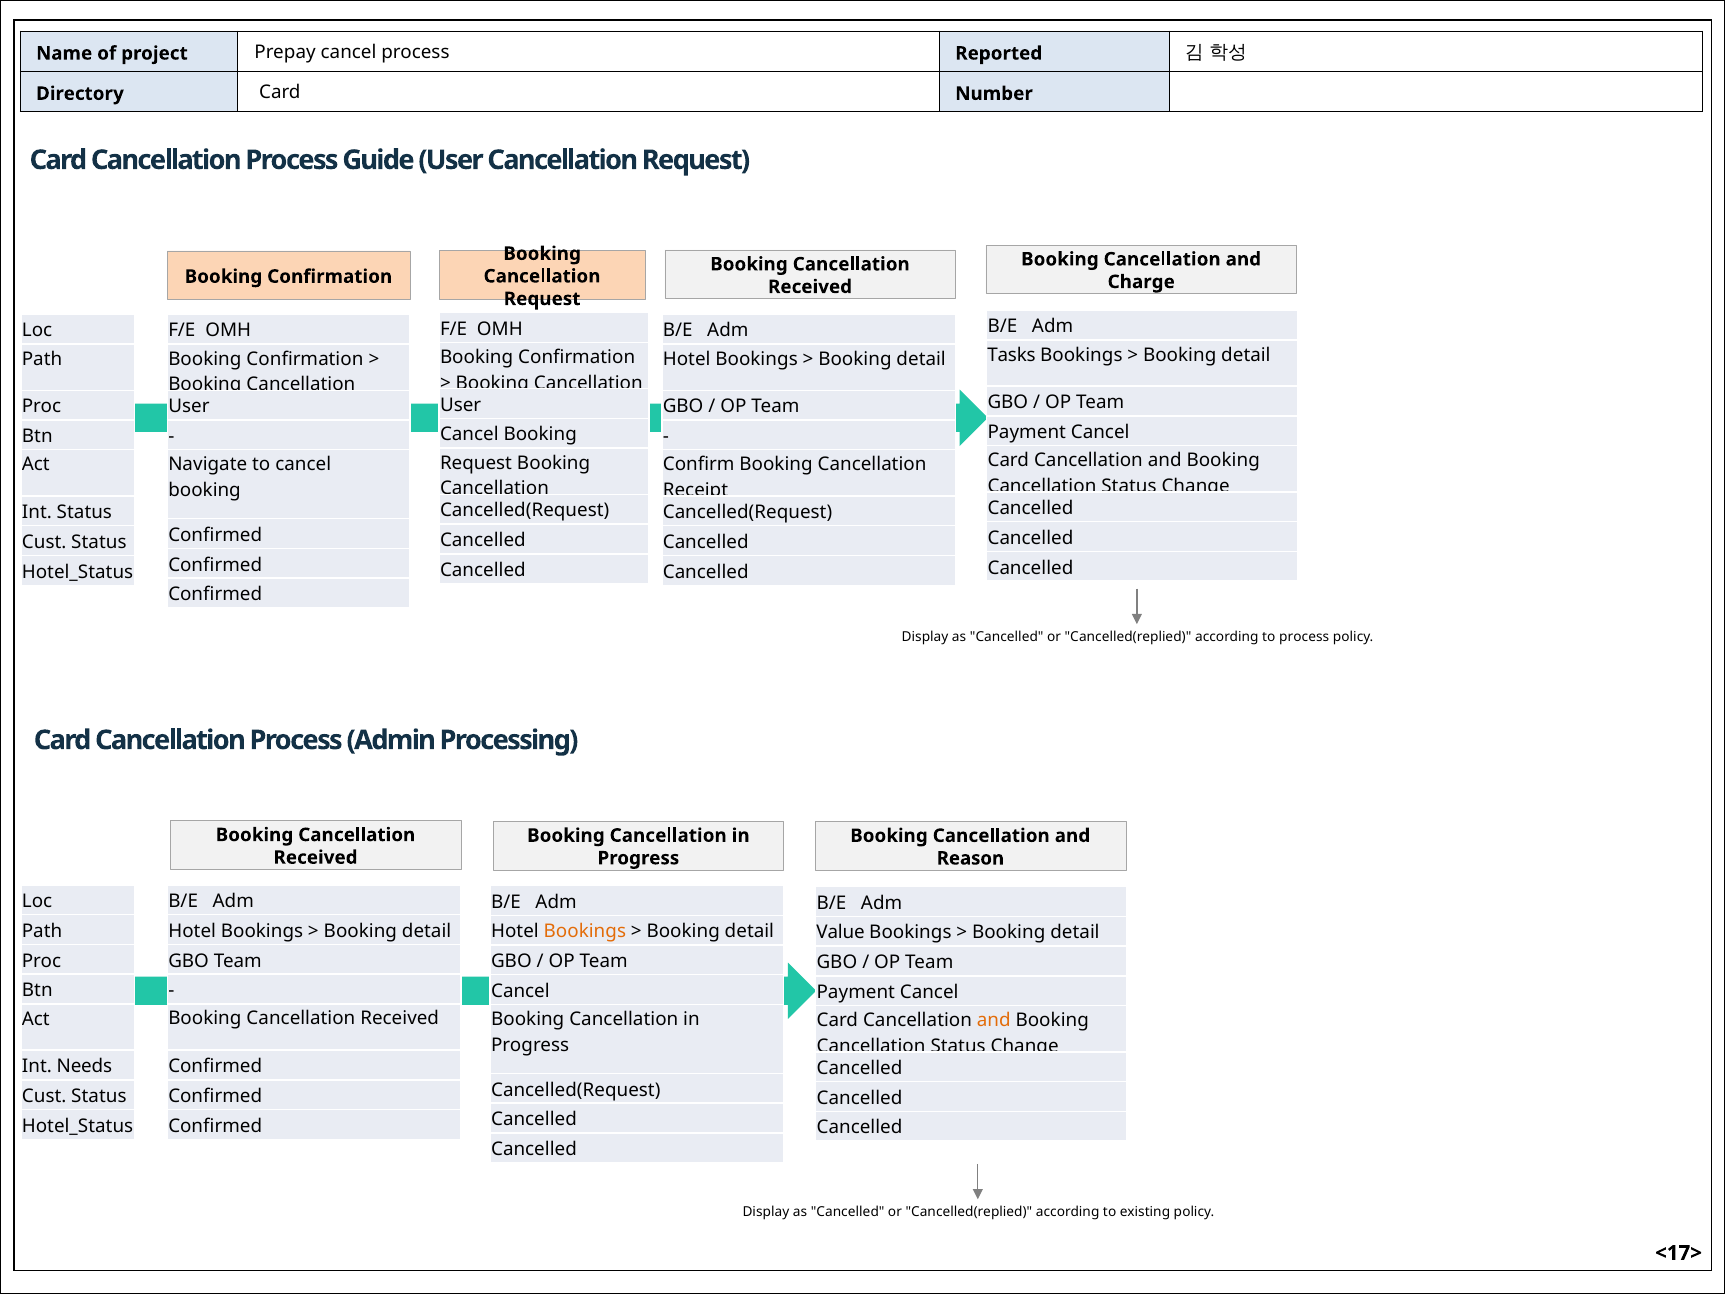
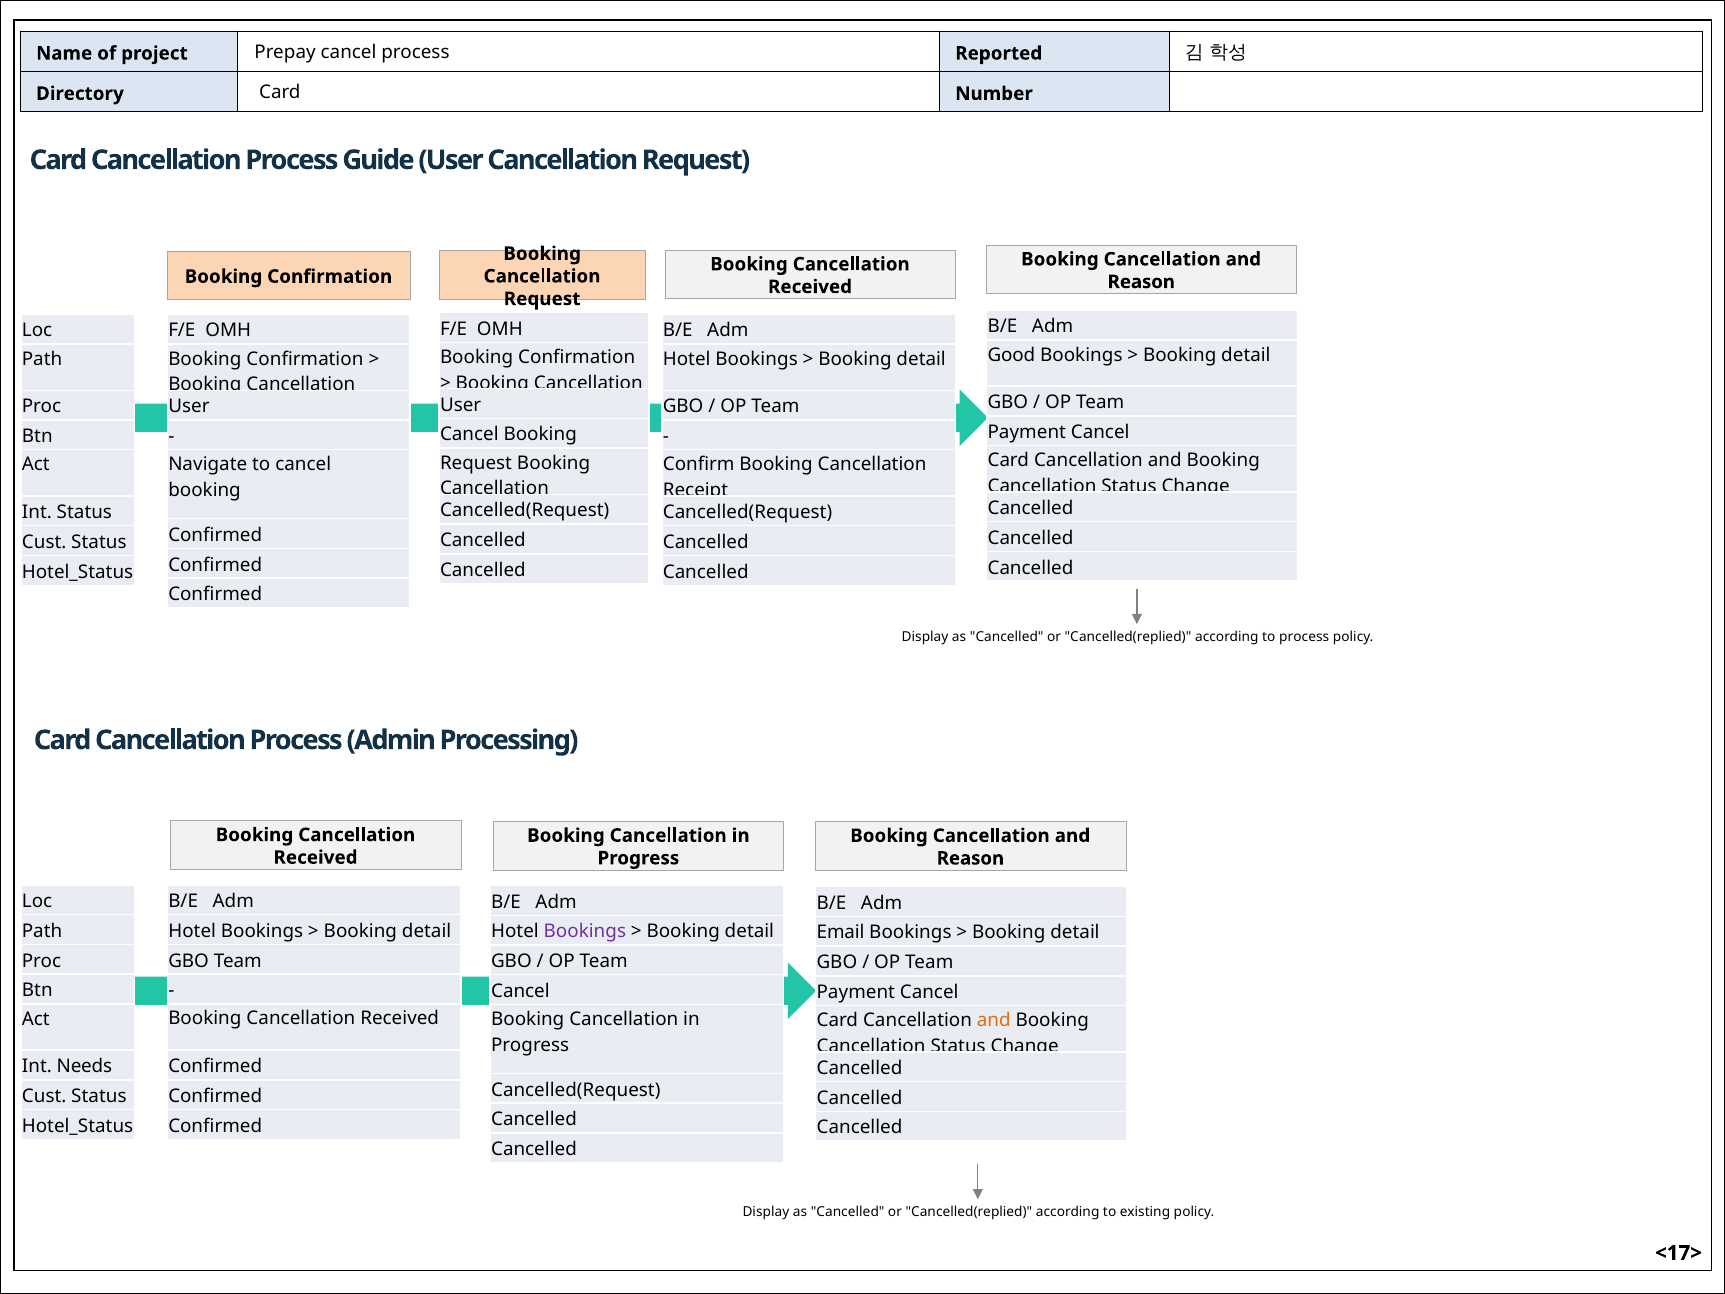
Charge: Charge -> Reason (1141, 282)
Tasks: Tasks -> Good (1011, 355)
Bookings colour: orange -> purple (585, 932)
Value: Value -> Email (841, 933)
